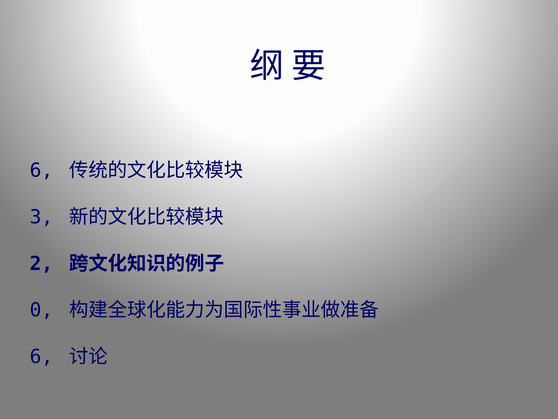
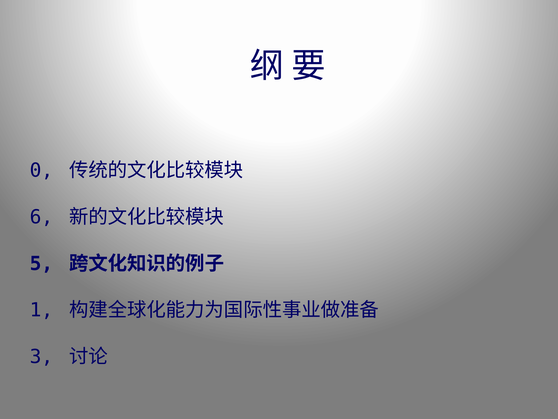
6: 6 -> 0 (41, 170)
3: 3 -> 6 (41, 217)
2: 2 -> 5 (41, 263)
0: 0 -> 1 (41, 310)
6: 6 -> 3 (41, 356)
